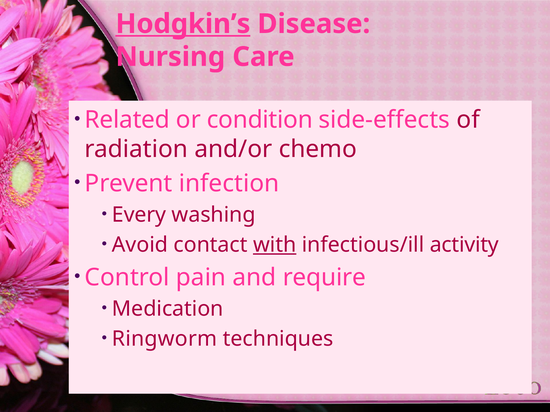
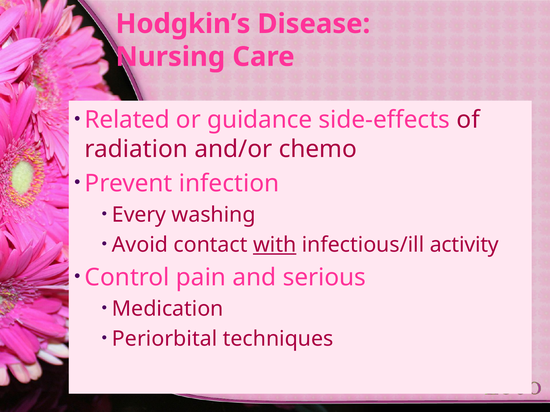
Hodgkin’s underline: present -> none (183, 24)
condition: condition -> guidance (260, 120)
require: require -> serious (324, 278)
Ringworm: Ringworm -> Periorbital (165, 339)
